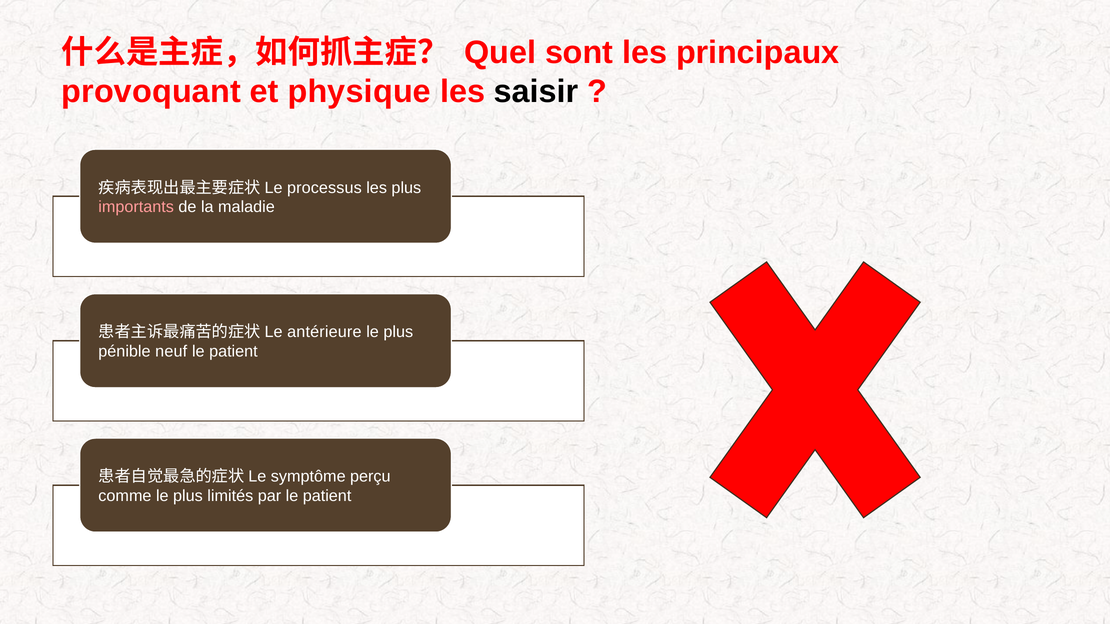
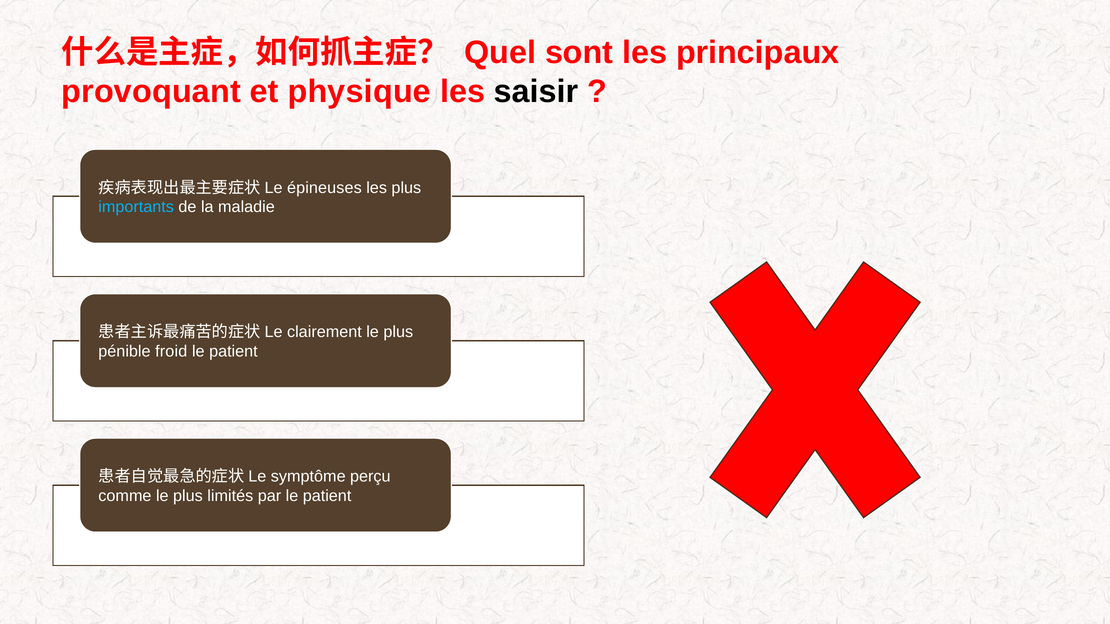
processus: processus -> épineuses (324, 188)
importants colour: pink -> light blue (136, 207)
antérieure: antérieure -> clairement (324, 332)
neuf: neuf -> froid (171, 352)
